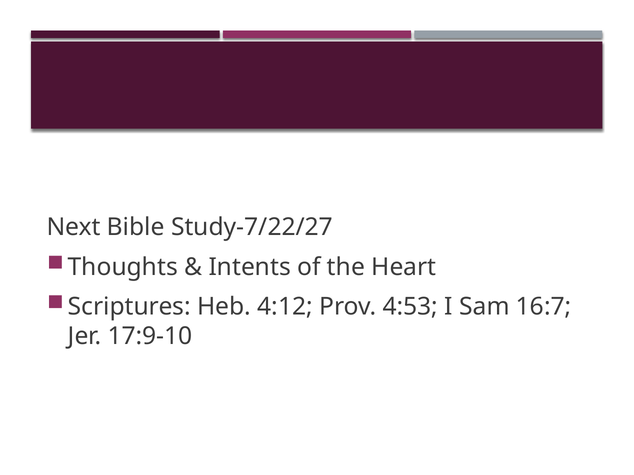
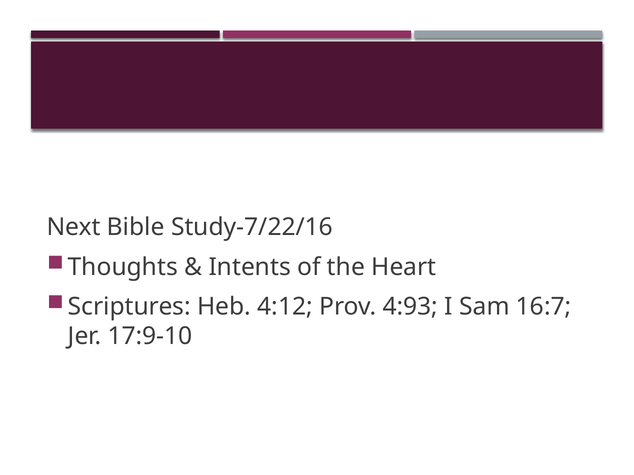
Study-7/22/27: Study-7/22/27 -> Study-7/22/16 (252, 228)
4:53: 4:53 -> 4:93 (410, 307)
